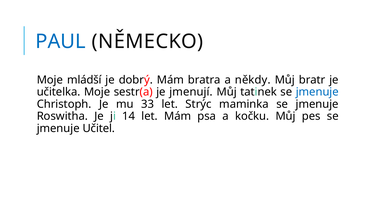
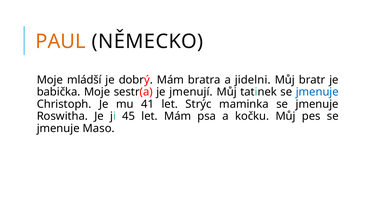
PAUL colour: blue -> orange (60, 41)
někdy: někdy -> jidelni (253, 80)
učitelka: učitelka -> babička (59, 92)
33: 33 -> 41 (148, 104)
14: 14 -> 45 (129, 116)
Učitel: Učitel -> Maso (99, 128)
